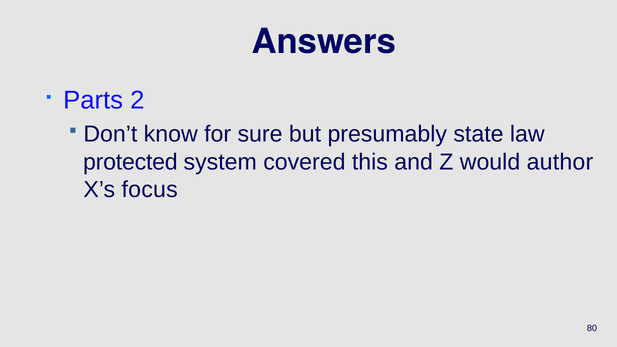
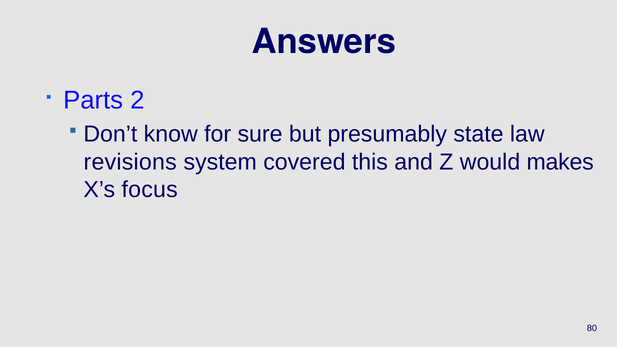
protected: protected -> revisions (130, 162)
author: author -> makes (560, 162)
